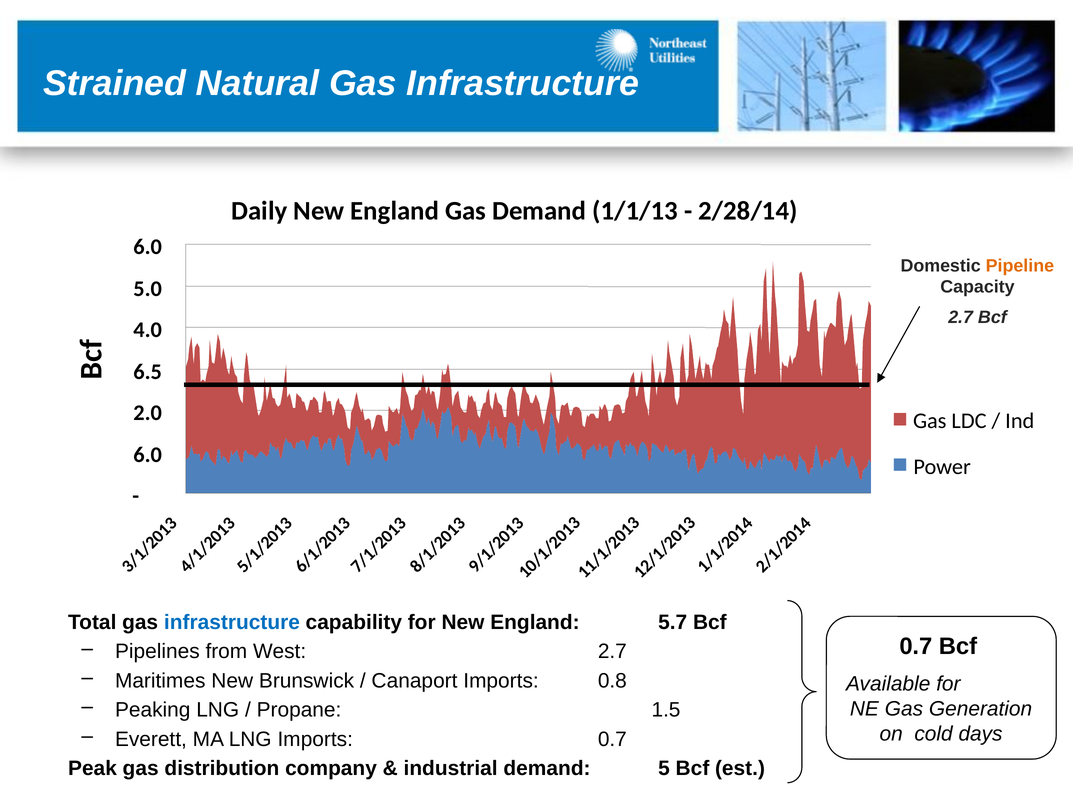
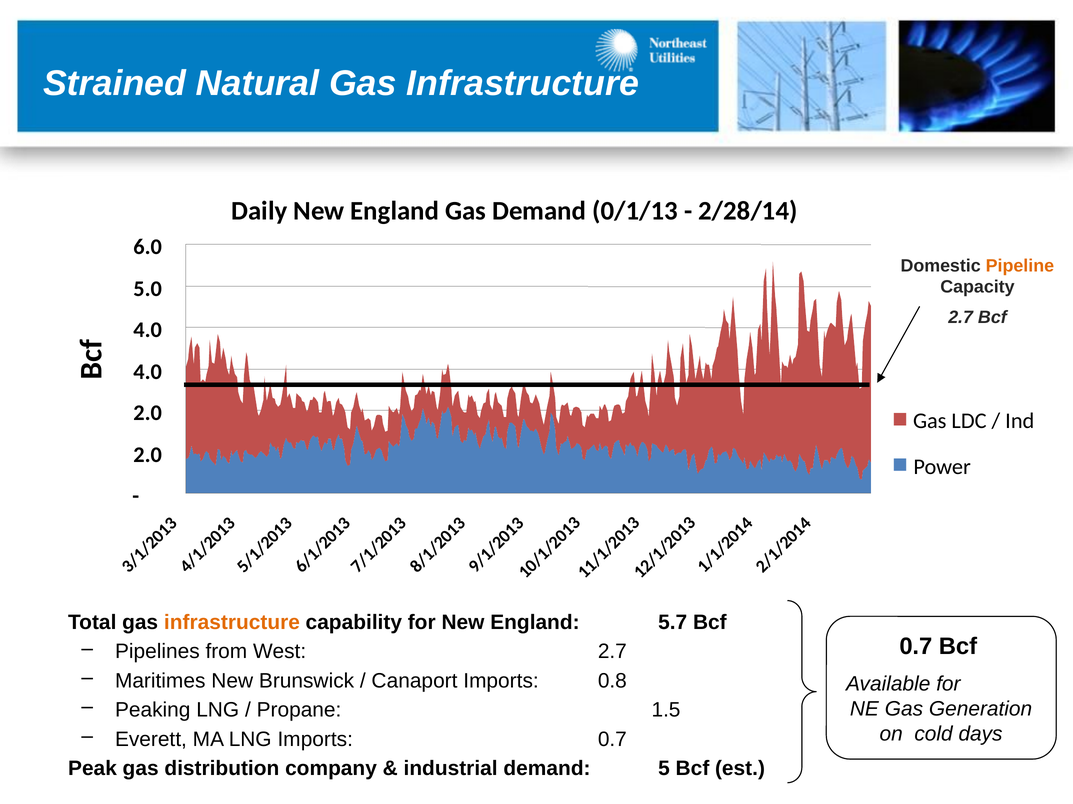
1/1/13: 1/1/13 -> 0/1/13 (635, 211)
6.5: 6.5 -> 4.0 (148, 372)
6.0: 6.0 -> 2.0 (148, 455)
infrastructure colour: blue -> orange (232, 623)
